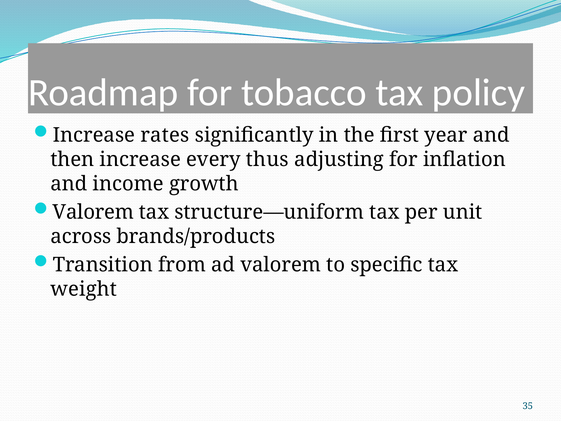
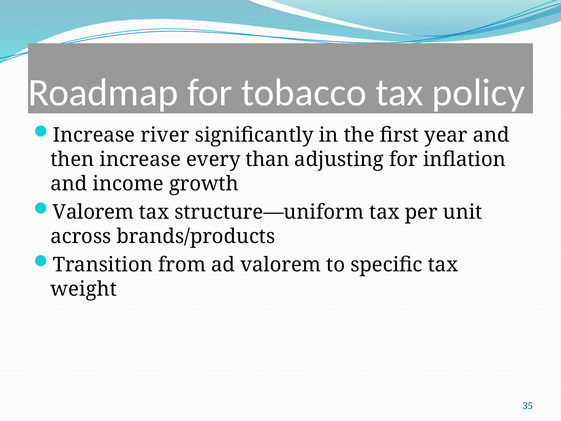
rates: rates -> river (165, 135)
thus: thus -> than (267, 159)
